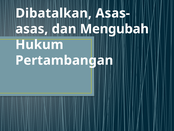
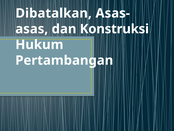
Mengubah: Mengubah -> Konstruksi (114, 29)
